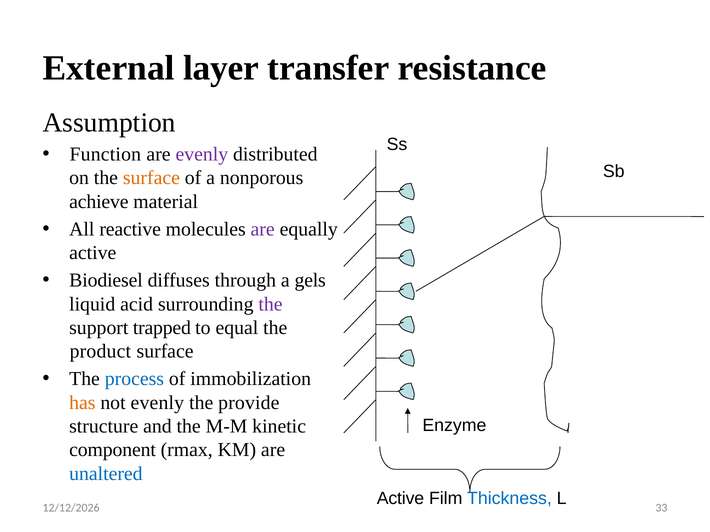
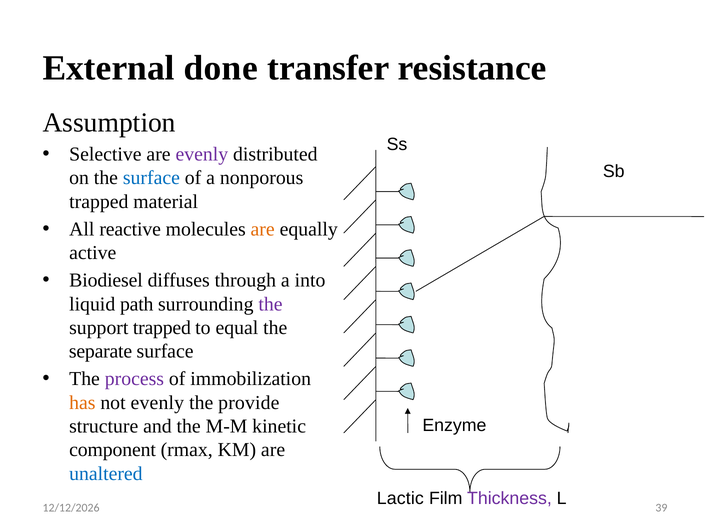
layer: layer -> done (221, 68)
Function: Function -> Selective (105, 154)
surface colour: orange -> blue (151, 178)
achieve: achieve -> trapped (99, 202)
are colour: purple -> orange (263, 229)
gels: gels -> into (310, 281)
acid: acid -> path (137, 304)
product: product -> separate (101, 352)
process colour: blue -> purple (134, 379)
Active: Active -> Lactic (400, 499)
Thickness colour: blue -> purple (509, 499)
33: 33 -> 39 (661, 508)
